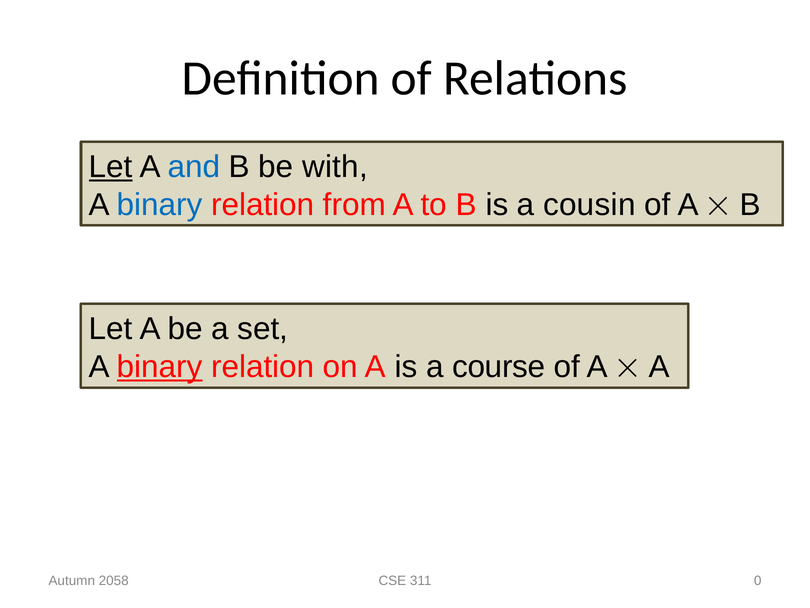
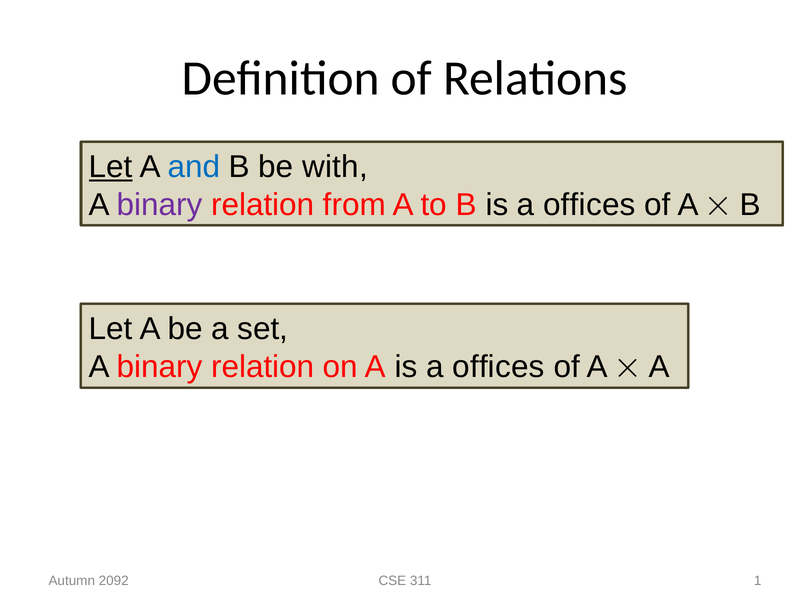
binary colour: blue -> purple (160, 205)
B is a cousin: cousin -> offices (589, 205)
binary underline: present -> none (160, 367)
A is a course: course -> offices (499, 367)
2058: 2058 -> 2092 (114, 580)
0: 0 -> 1 (758, 580)
